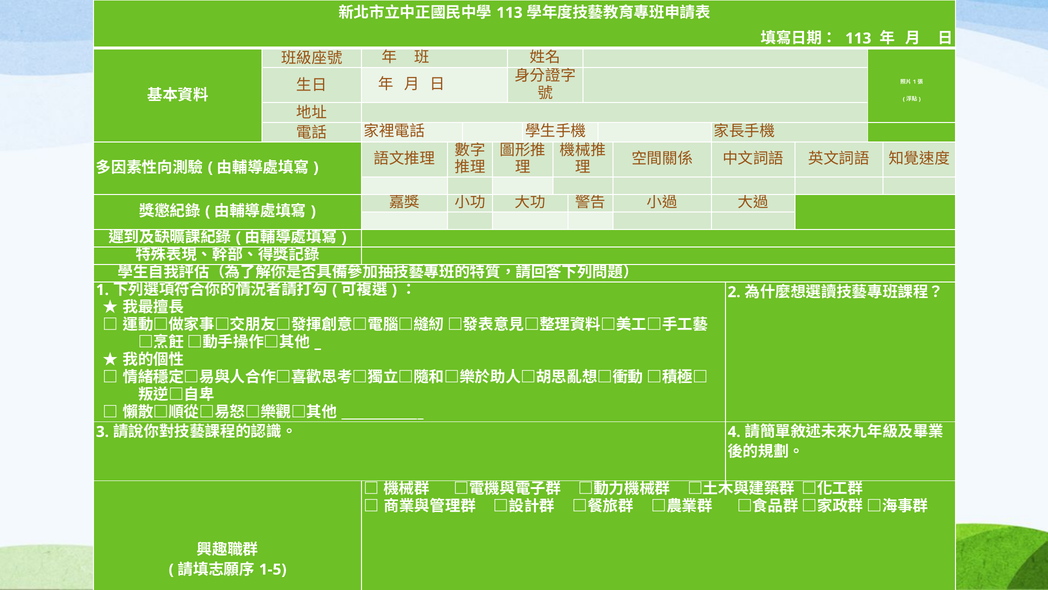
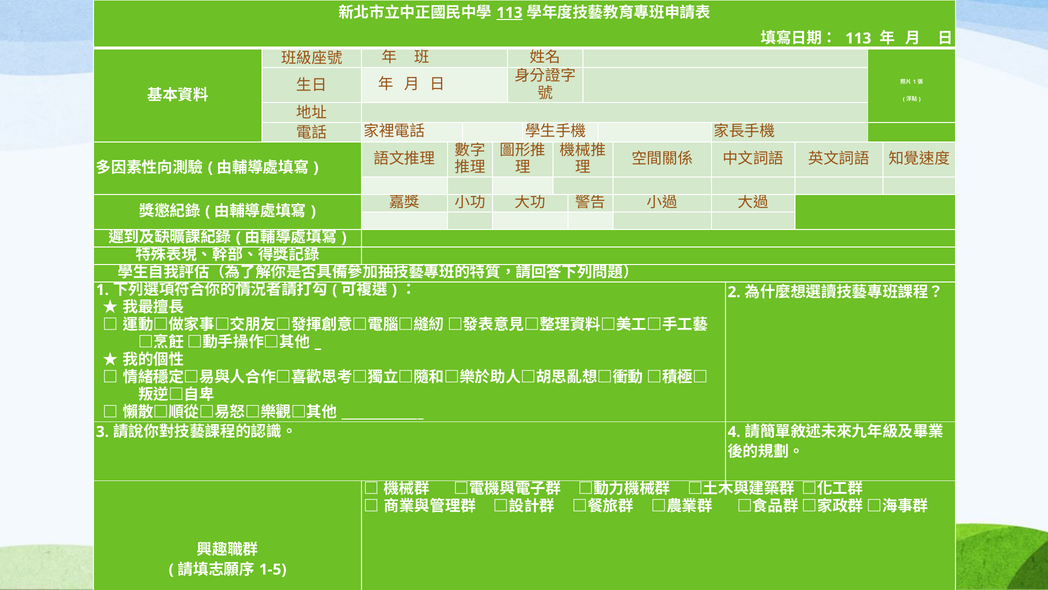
113 underline: none -> present (509, 13)
